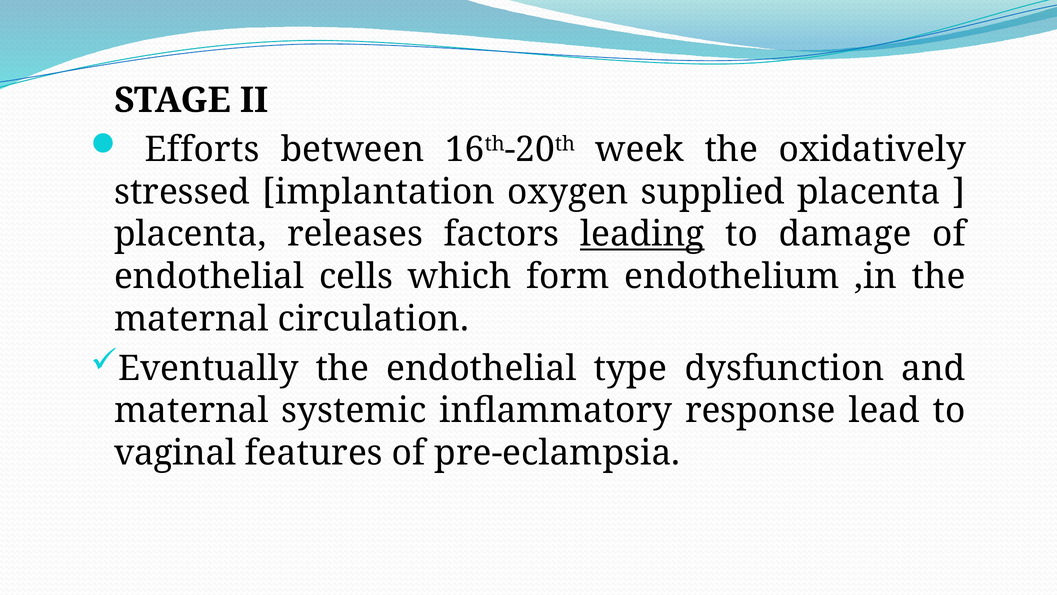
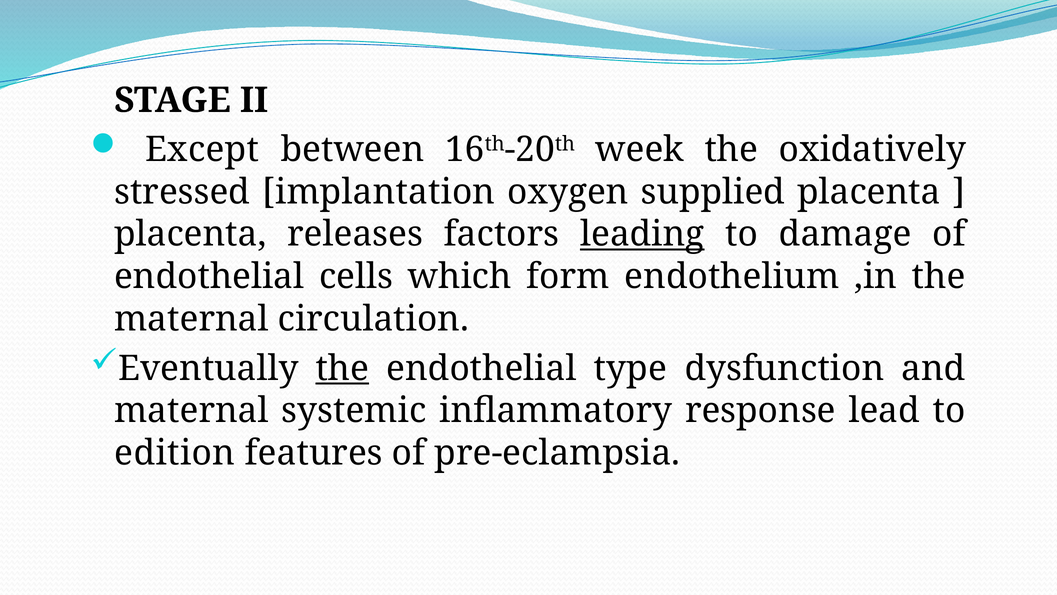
Efforts: Efforts -> Except (202, 150)
the underline: none -> present (342, 368)
vaginal: vaginal -> edition (175, 453)
